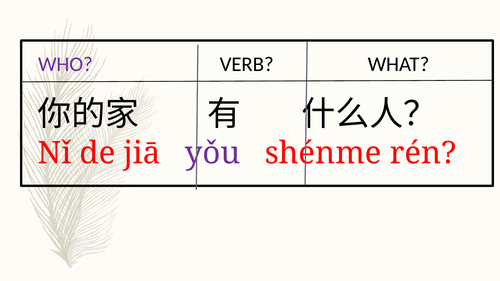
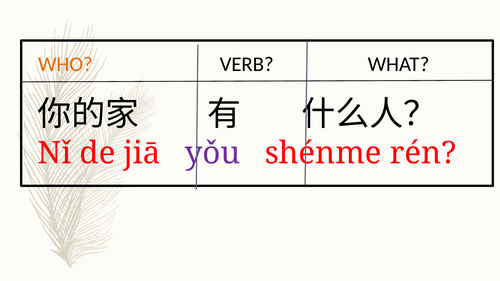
WHO colour: purple -> orange (65, 64)
